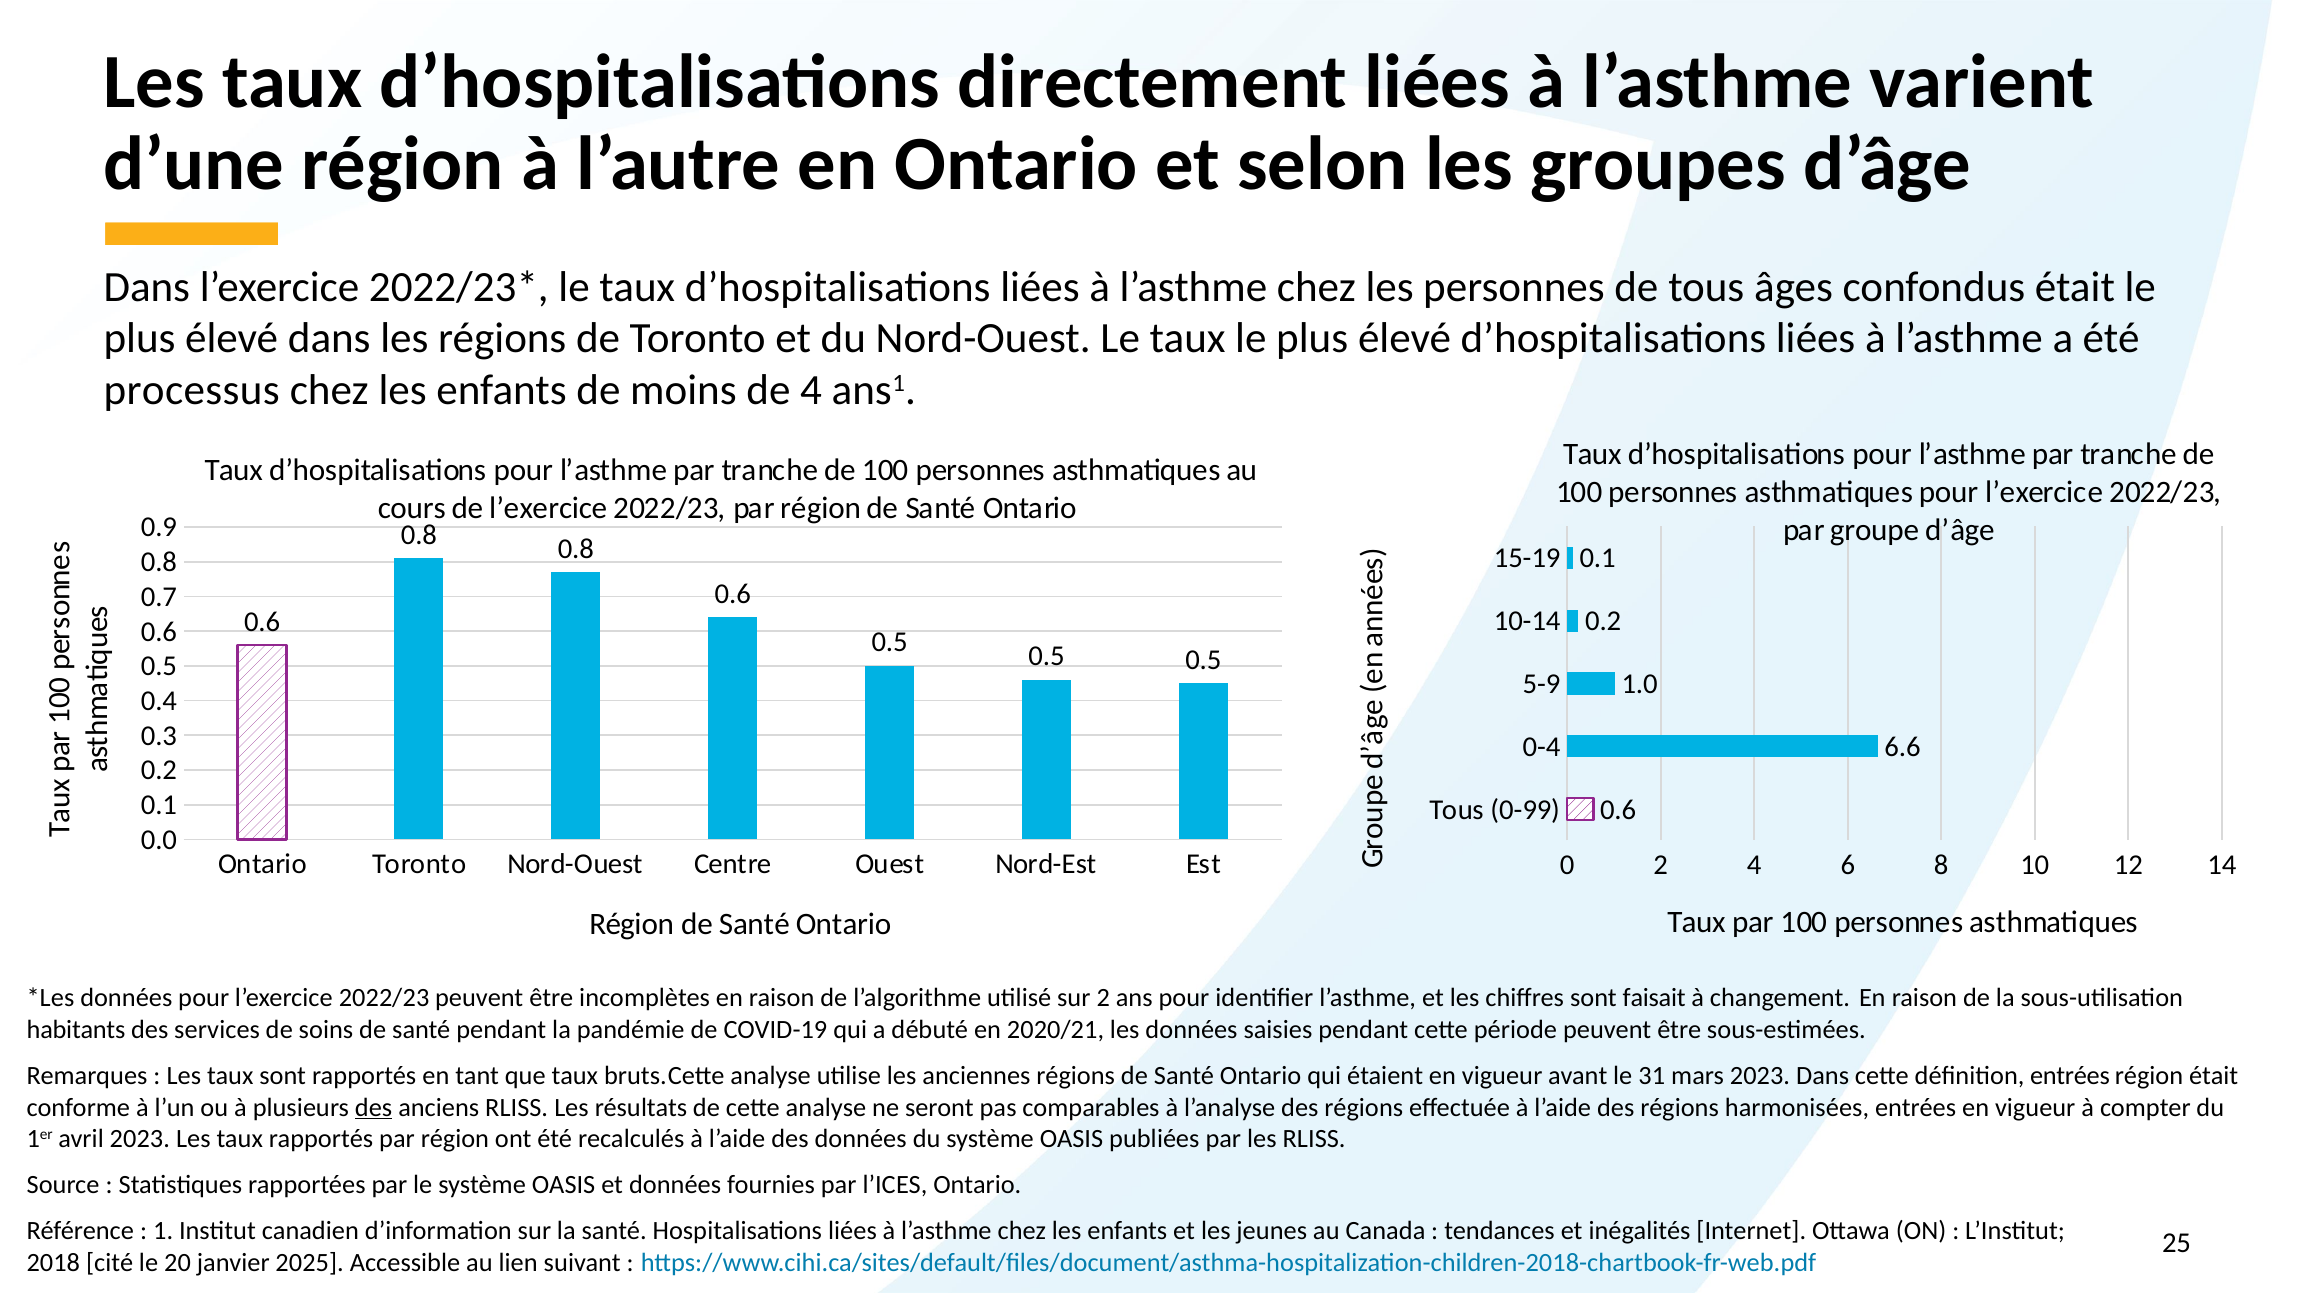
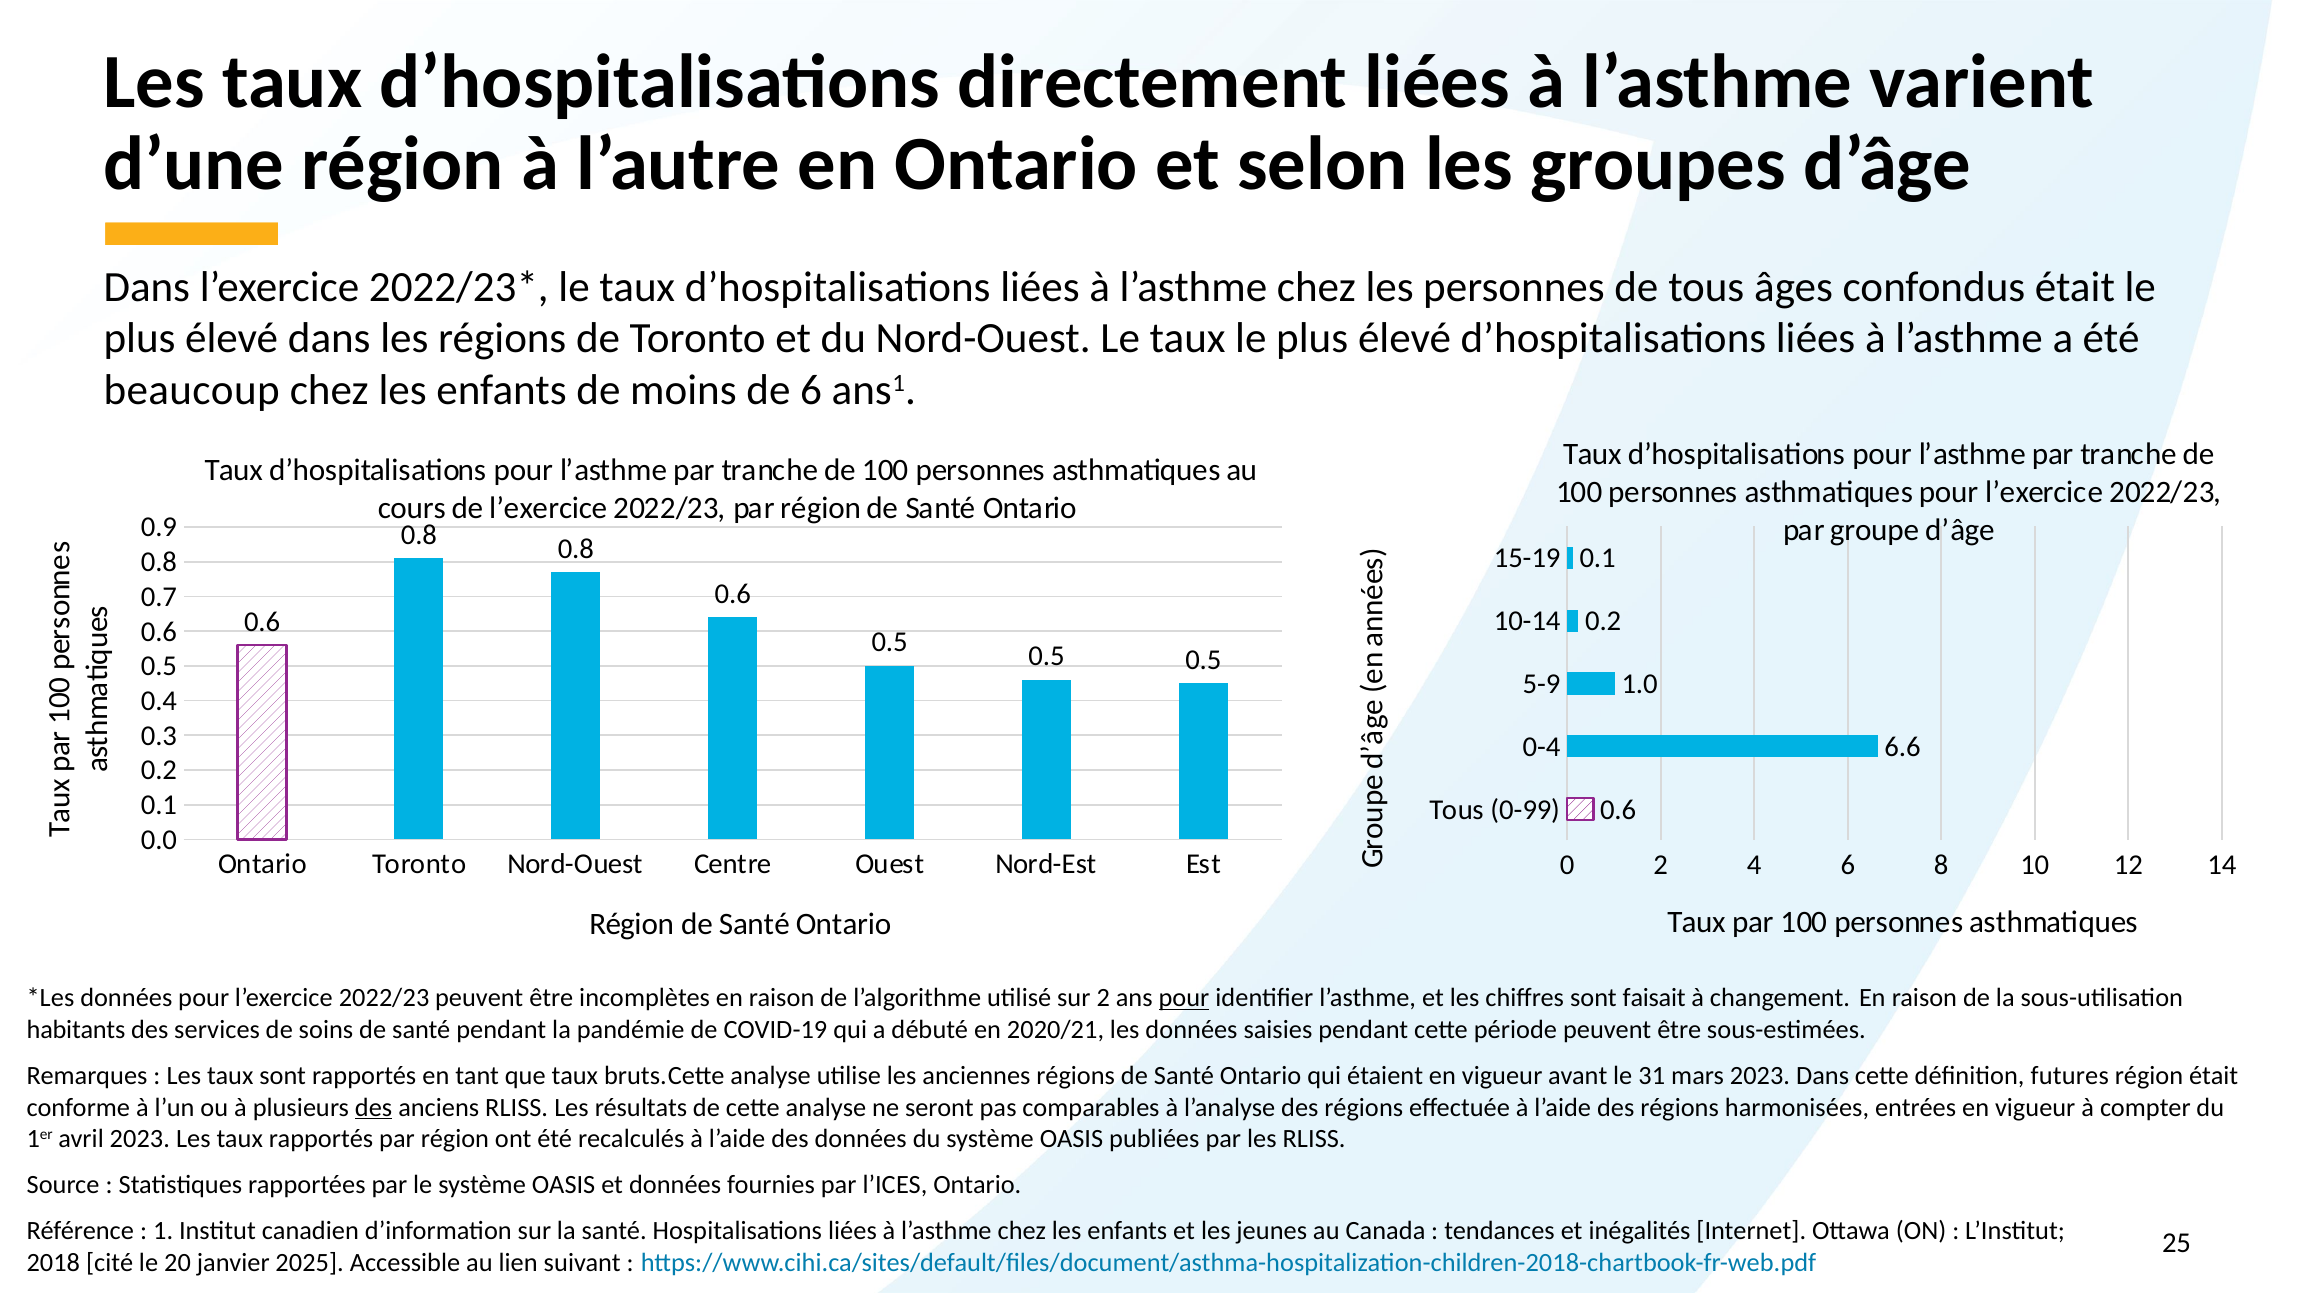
processus: processus -> beaucoup (192, 390)
de 4: 4 -> 6 (811, 390)
pour underline: none -> present (1184, 998)
définition entrées: entrées -> futures (2070, 1076)
